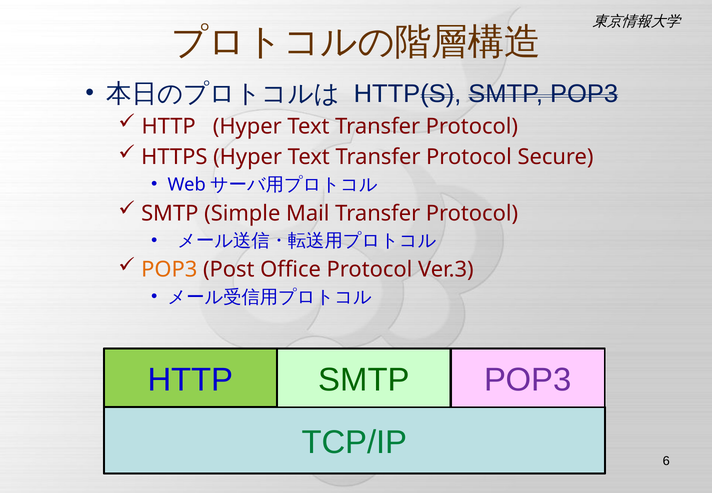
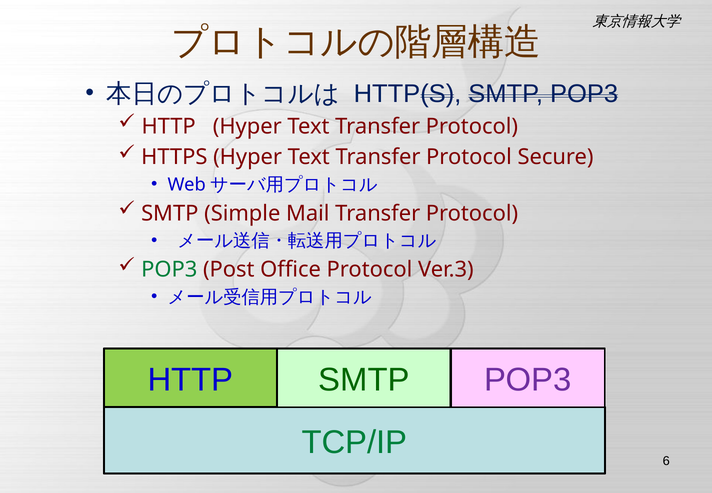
POP3 colour: orange -> green (169, 270)
